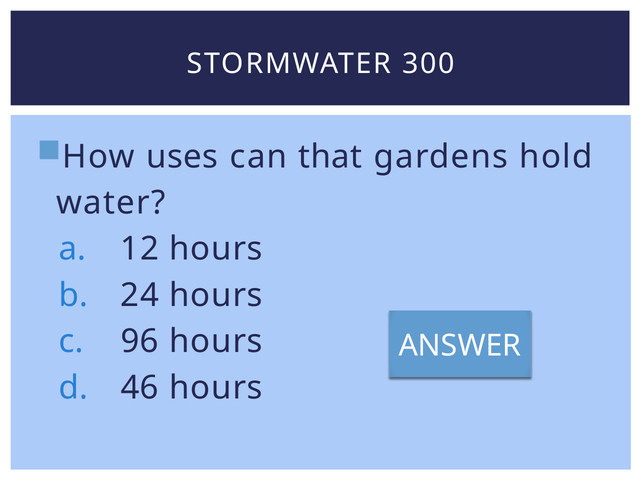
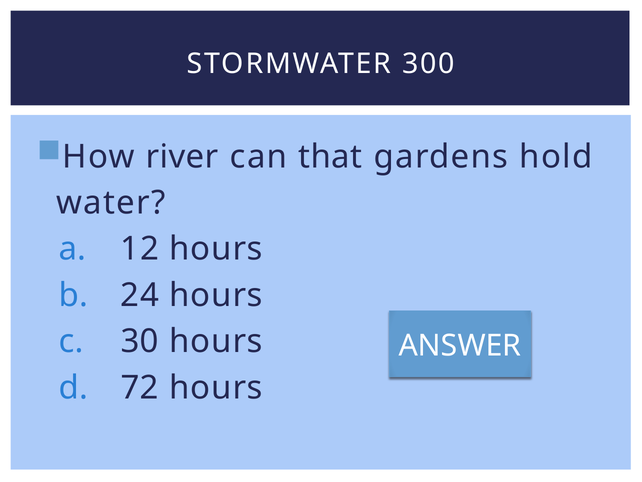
uses: uses -> river (182, 157)
96: 96 -> 30 (140, 341)
46: 46 -> 72 (140, 387)
